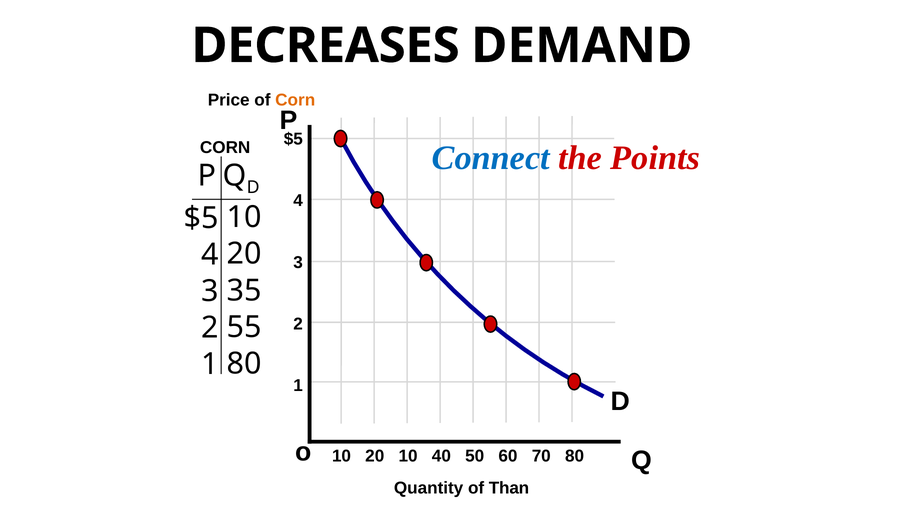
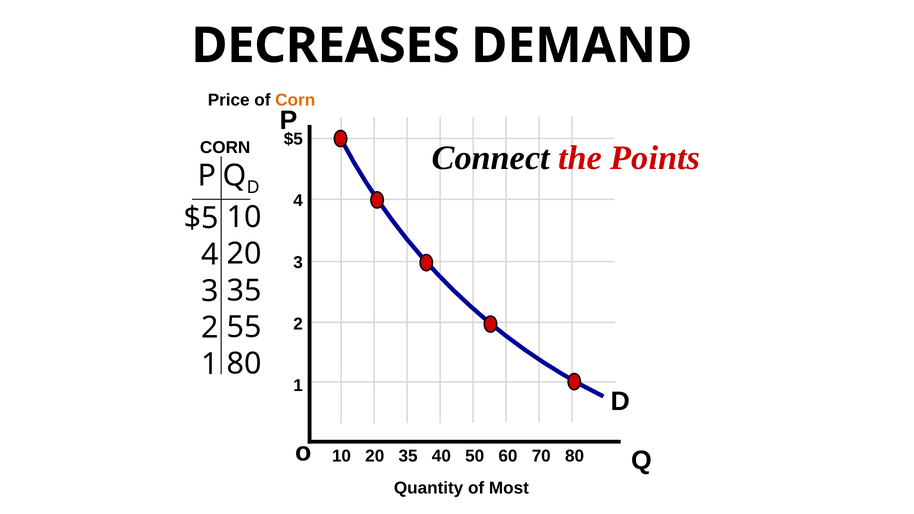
Connect colour: blue -> black (491, 158)
10: 10 -> 35 (408, 456)
Than: Than -> Most (509, 488)
